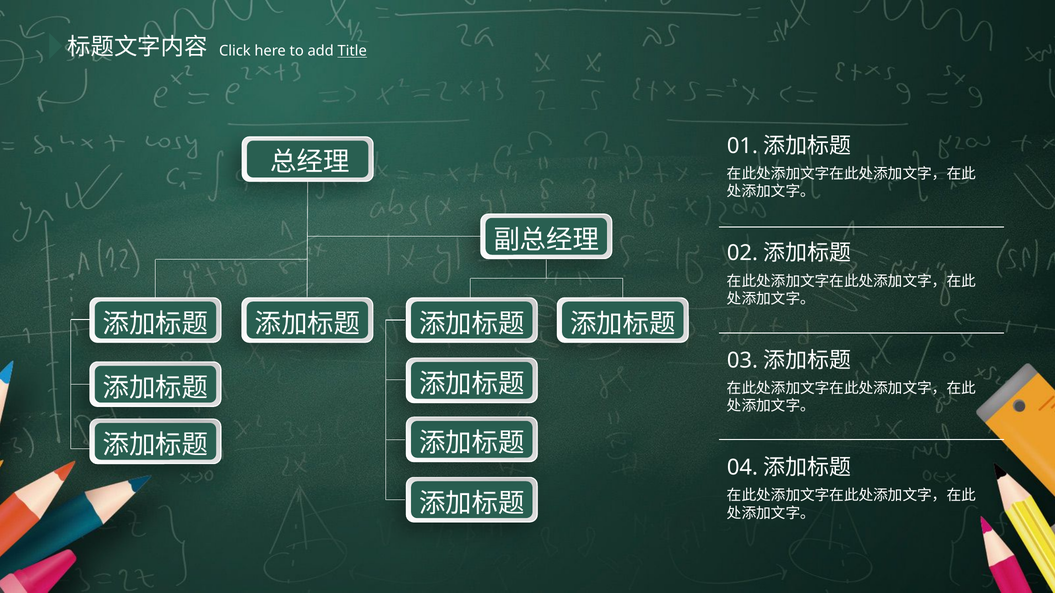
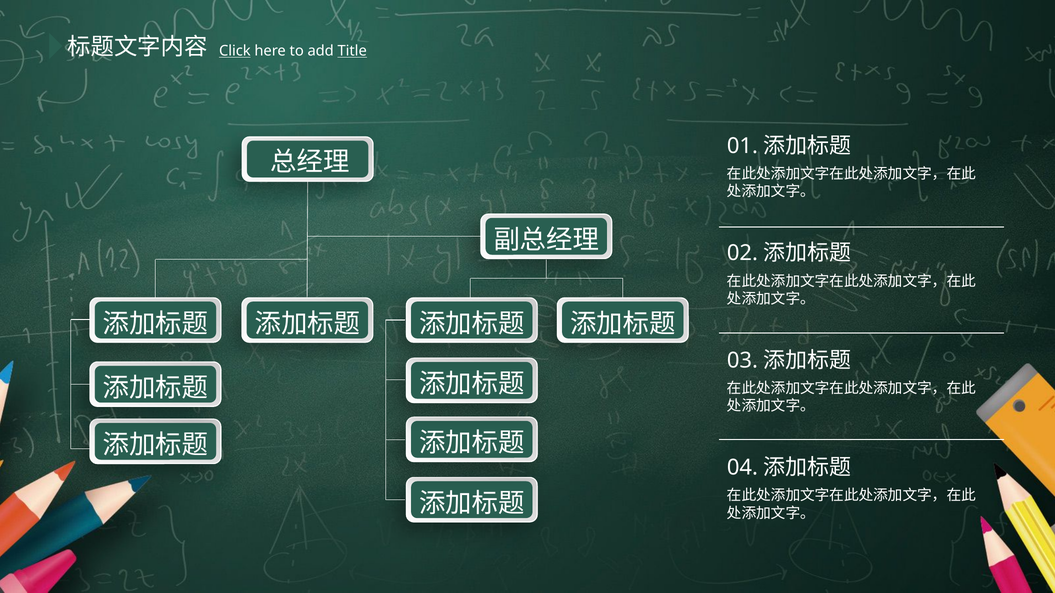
Click underline: none -> present (235, 51)
